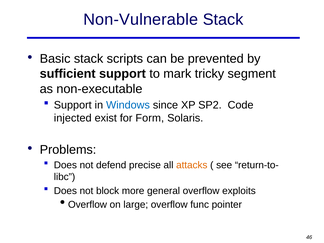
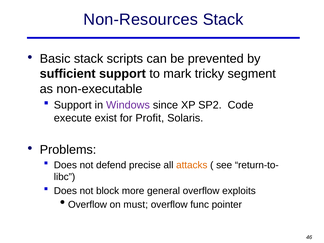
Non-Vulnerable: Non-Vulnerable -> Non-Resources (141, 19)
Windows colour: blue -> purple (128, 105)
injected: injected -> execute (73, 118)
Form: Form -> Profit (150, 118)
large: large -> must (136, 205)
